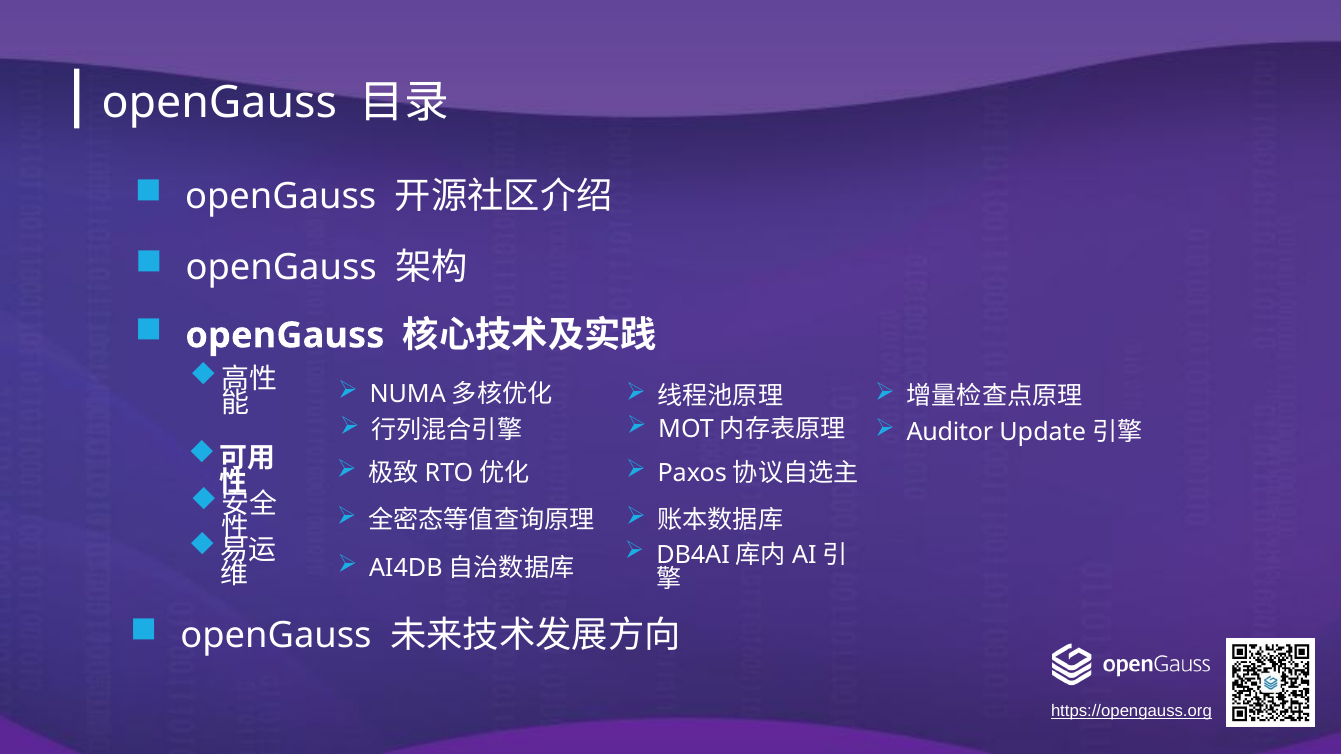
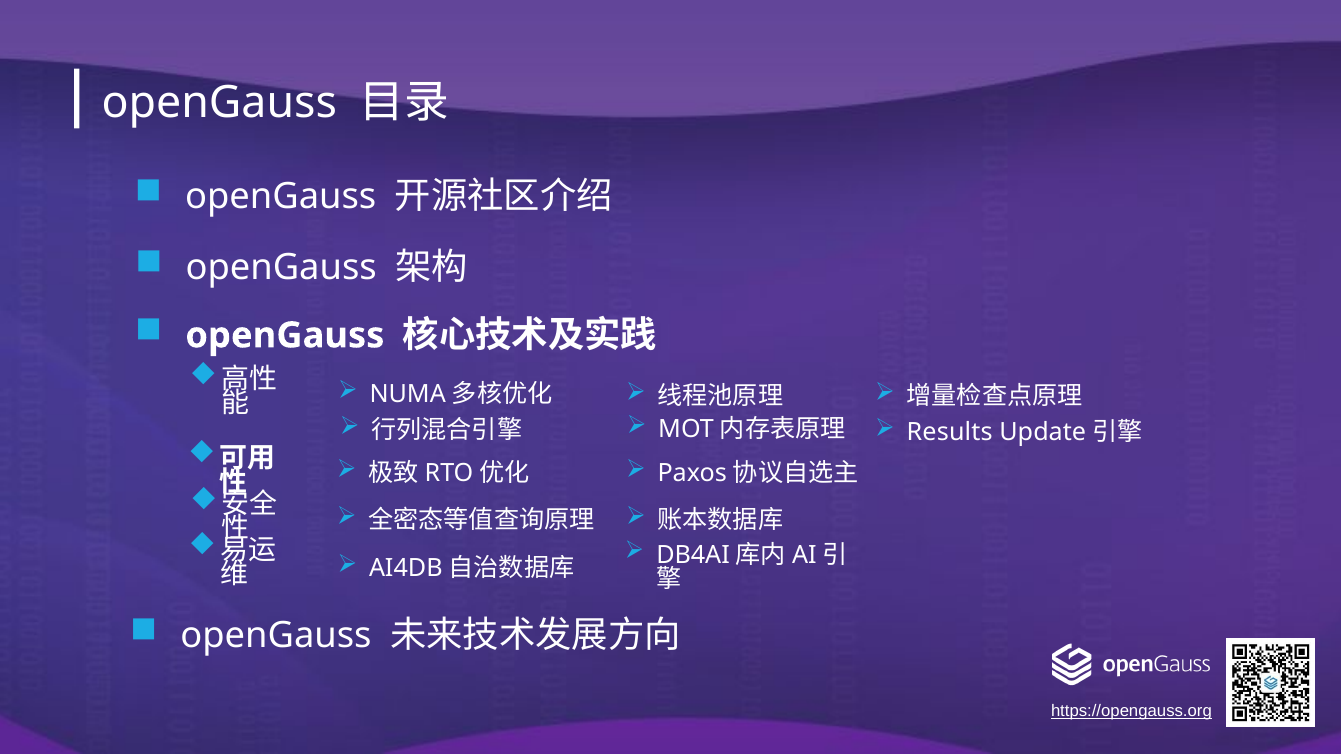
Auditor: Auditor -> Results (950, 432)
